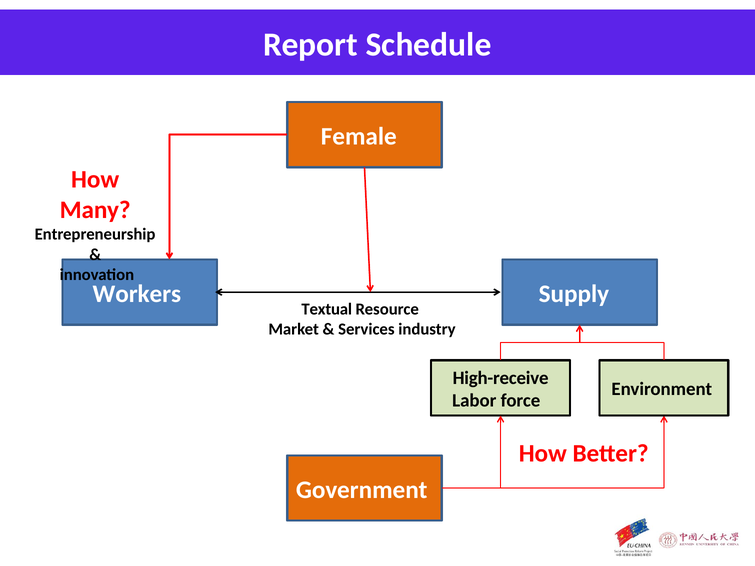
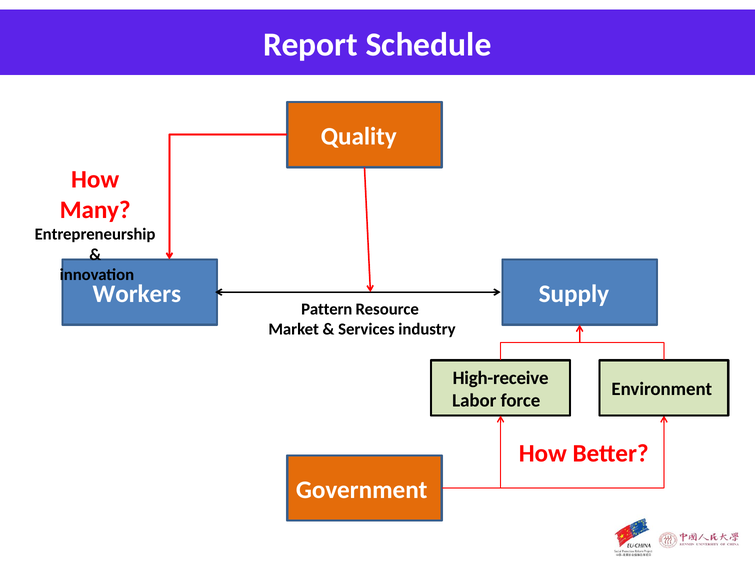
Female: Female -> Quality (359, 136)
Textual: Textual -> Pattern (327, 309)
